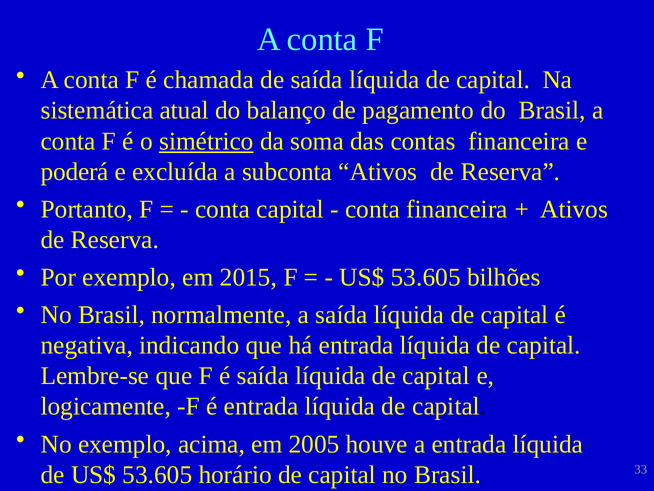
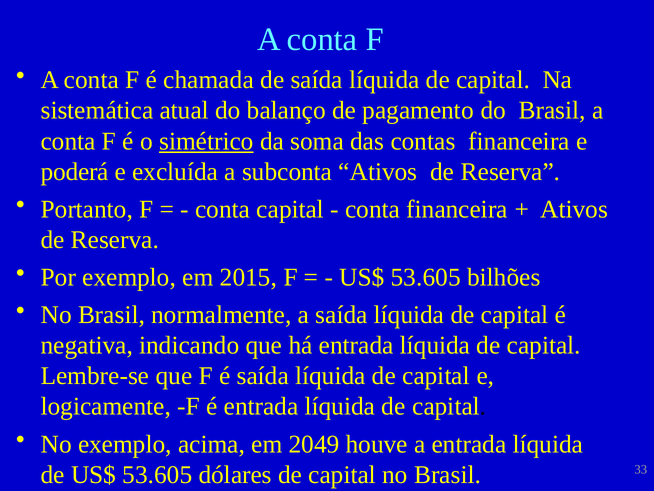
2005: 2005 -> 2049 (314, 444)
horário: horário -> dólares (235, 474)
